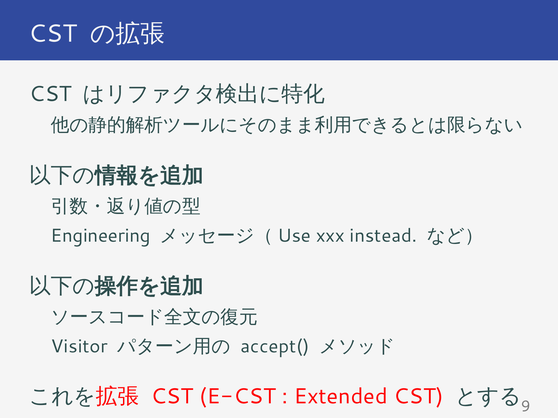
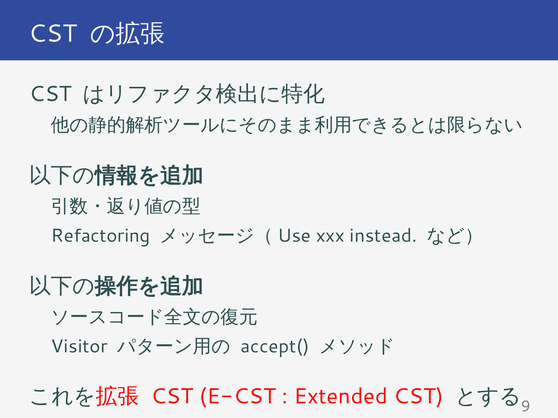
Engineering: Engineering -> Refactoring (101, 236)
